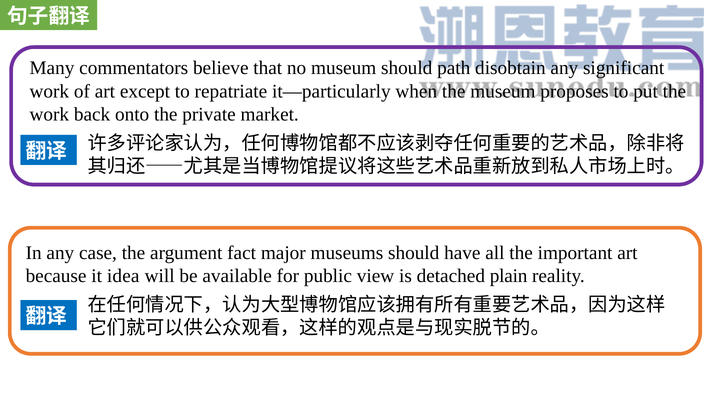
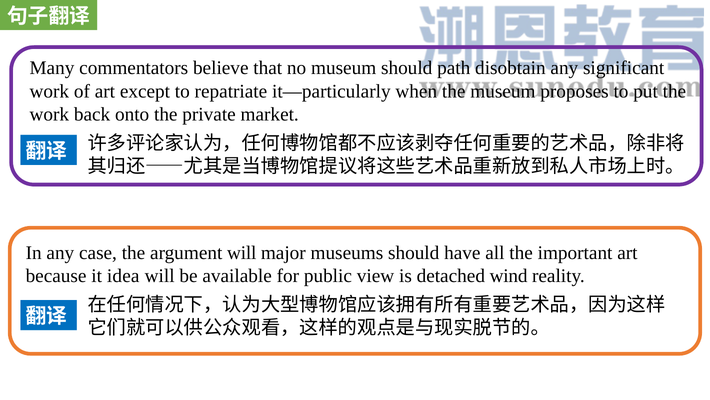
argument fact: fact -> will (242, 252)
plain: plain -> wind (509, 275)
